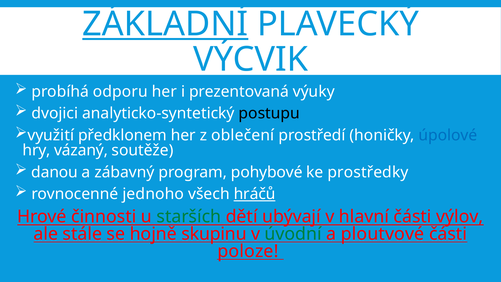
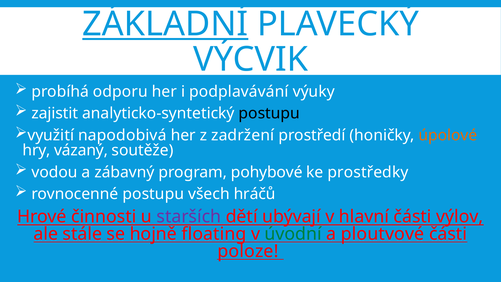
prezentovaná: prezentovaná -> podplavávání (239, 92)
dvojici: dvojici -> zajistit (55, 113)
předklonem: předklonem -> napodobivá (122, 135)
oblečení: oblečení -> zadržení (243, 135)
úpolové colour: blue -> orange (448, 135)
danou: danou -> vodou (55, 172)
rovnocenné jednoho: jednoho -> postupu (153, 194)
hráčů underline: present -> none (255, 194)
starších colour: green -> purple (189, 217)
skupinu: skupinu -> floating (214, 234)
